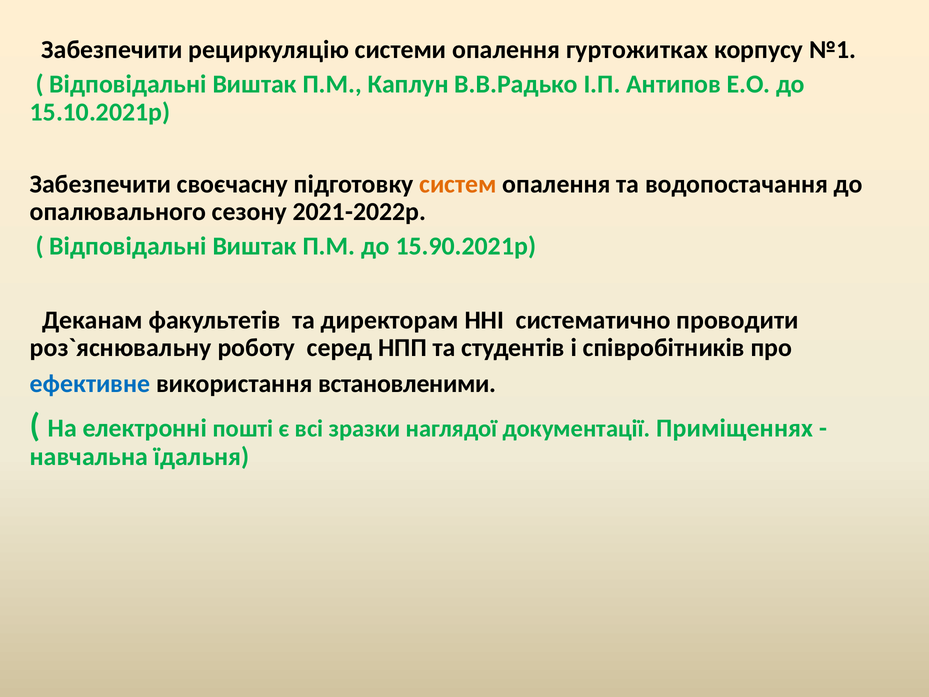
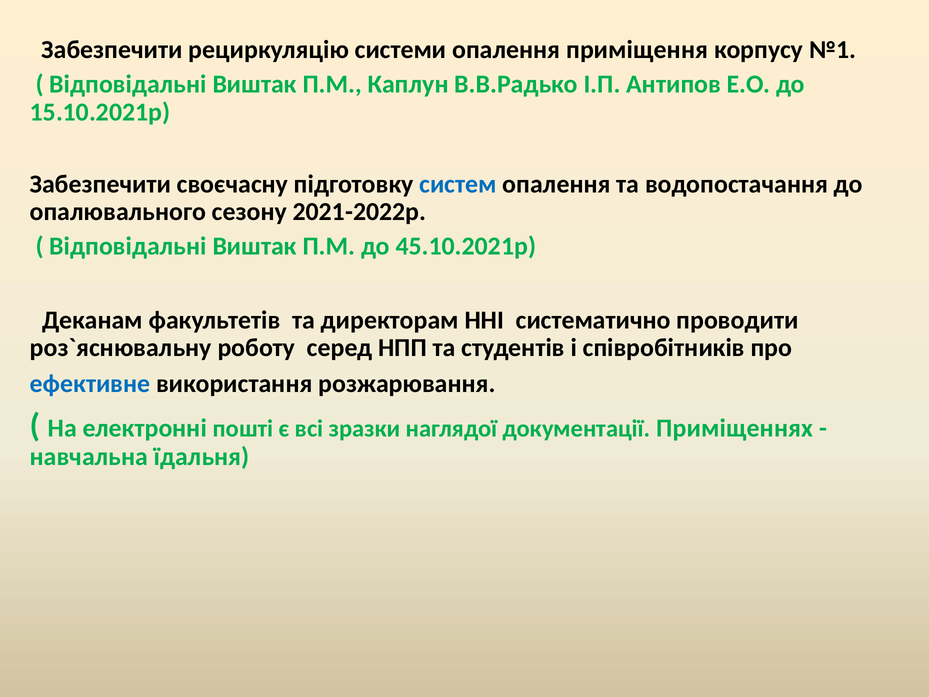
гуртожитках: гуртожитках -> приміщення (637, 50)
систем colour: orange -> blue (458, 184)
15.90.2021р: 15.90.2021р -> 45.10.2021р (466, 246)
встановленими: встановленими -> розжарювання (407, 383)
